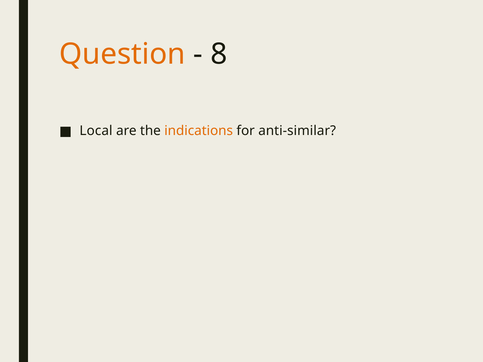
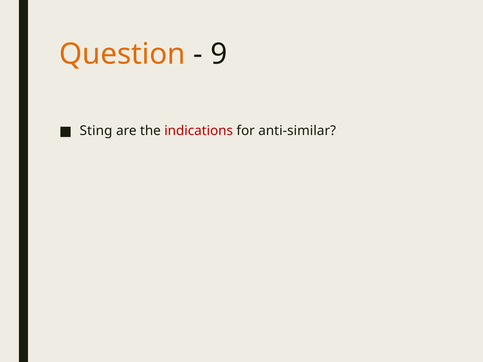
8: 8 -> 9 (219, 54)
Local: Local -> Sting (96, 131)
indications colour: orange -> red (199, 131)
